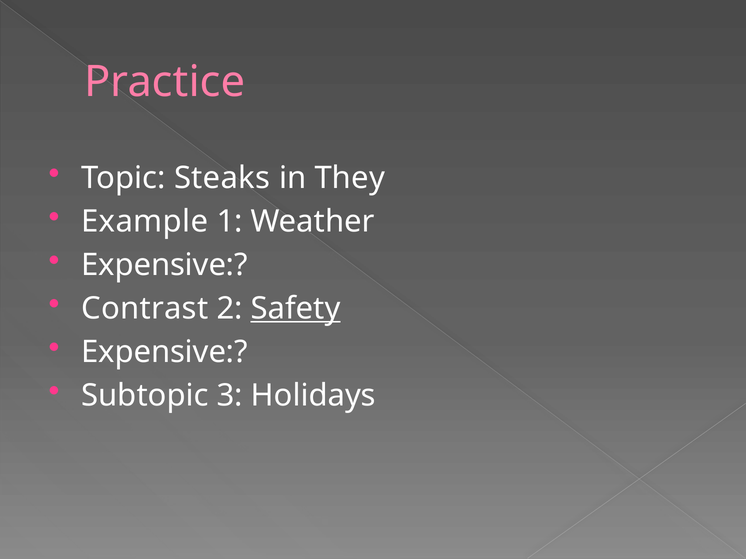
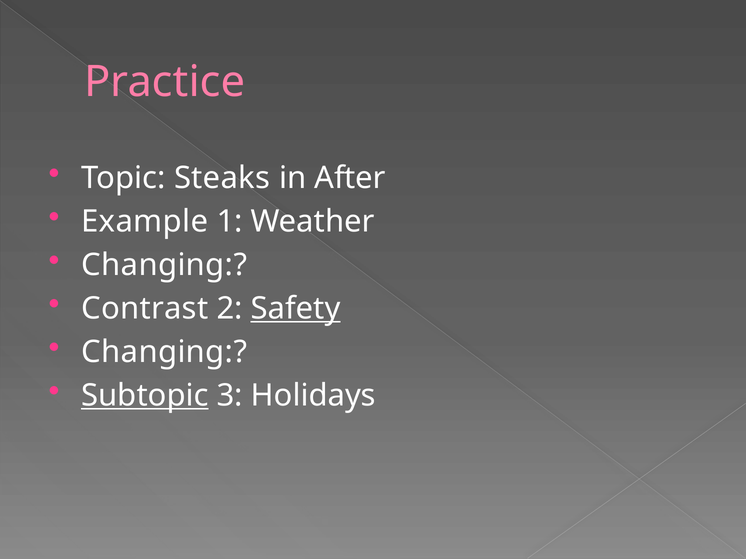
They: They -> After (350, 178)
Expensive: Expensive -> Changing (164, 265)
Expensive: Expensive -> Changing (164, 352)
Subtopic underline: none -> present (145, 396)
